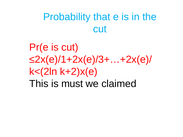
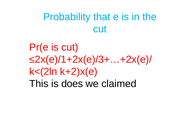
must: must -> does (72, 84)
